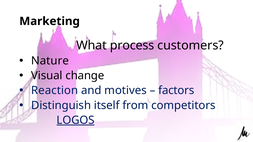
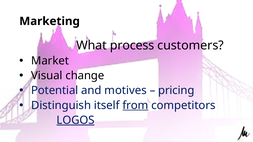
Nature: Nature -> Market (50, 61)
Reaction: Reaction -> Potential (55, 91)
factors: factors -> pricing (176, 91)
from underline: none -> present (135, 106)
